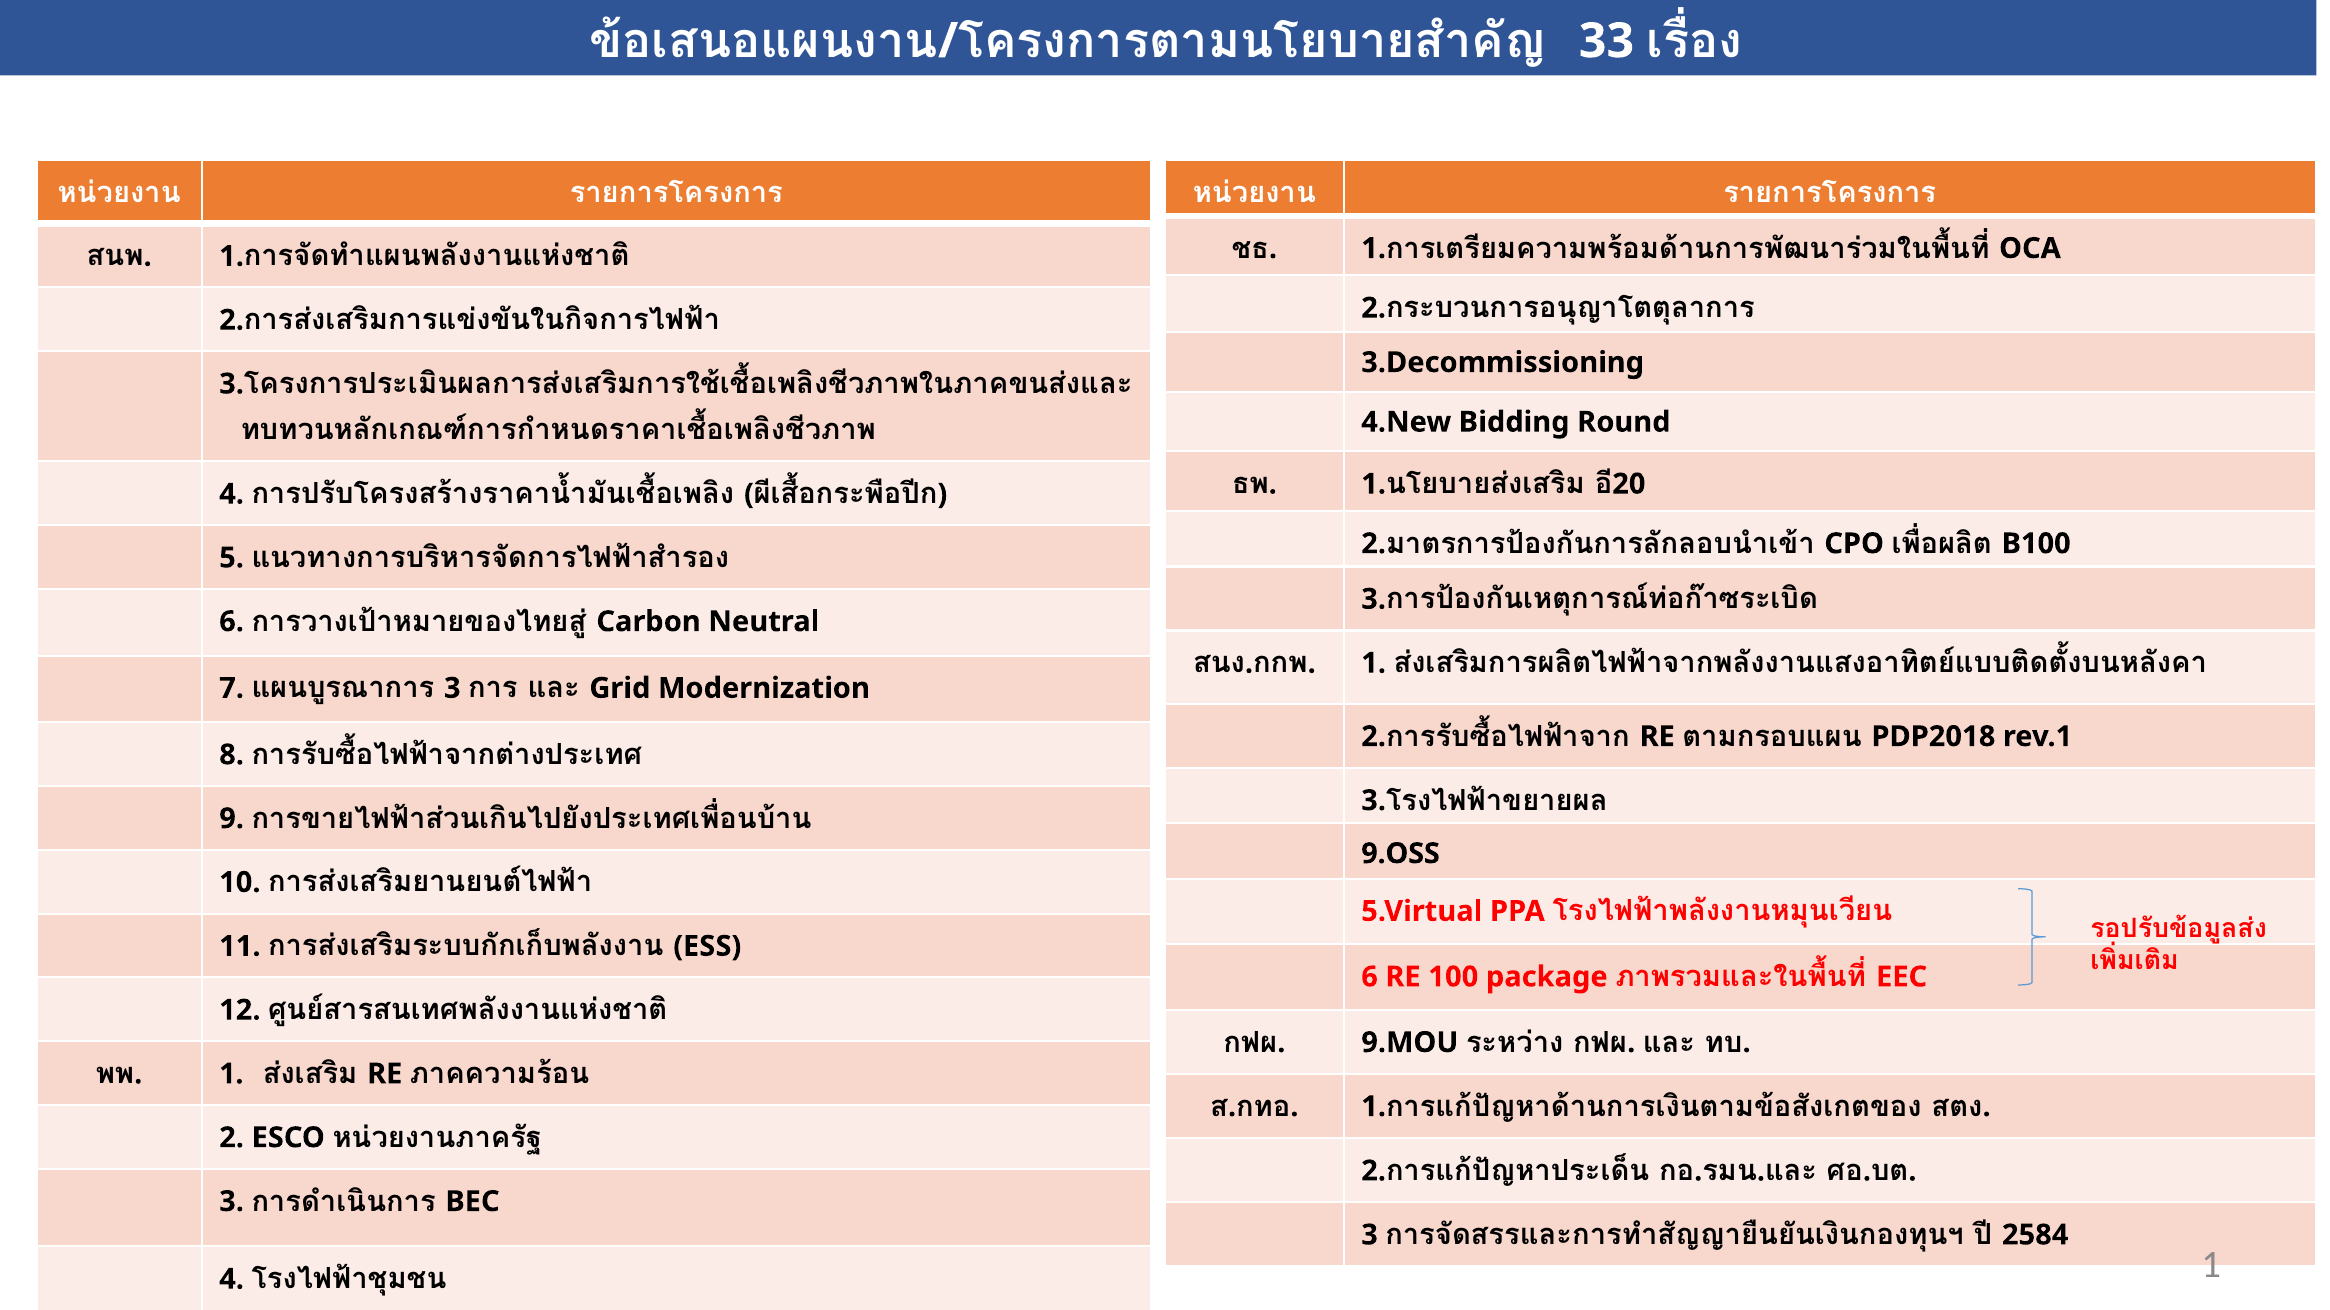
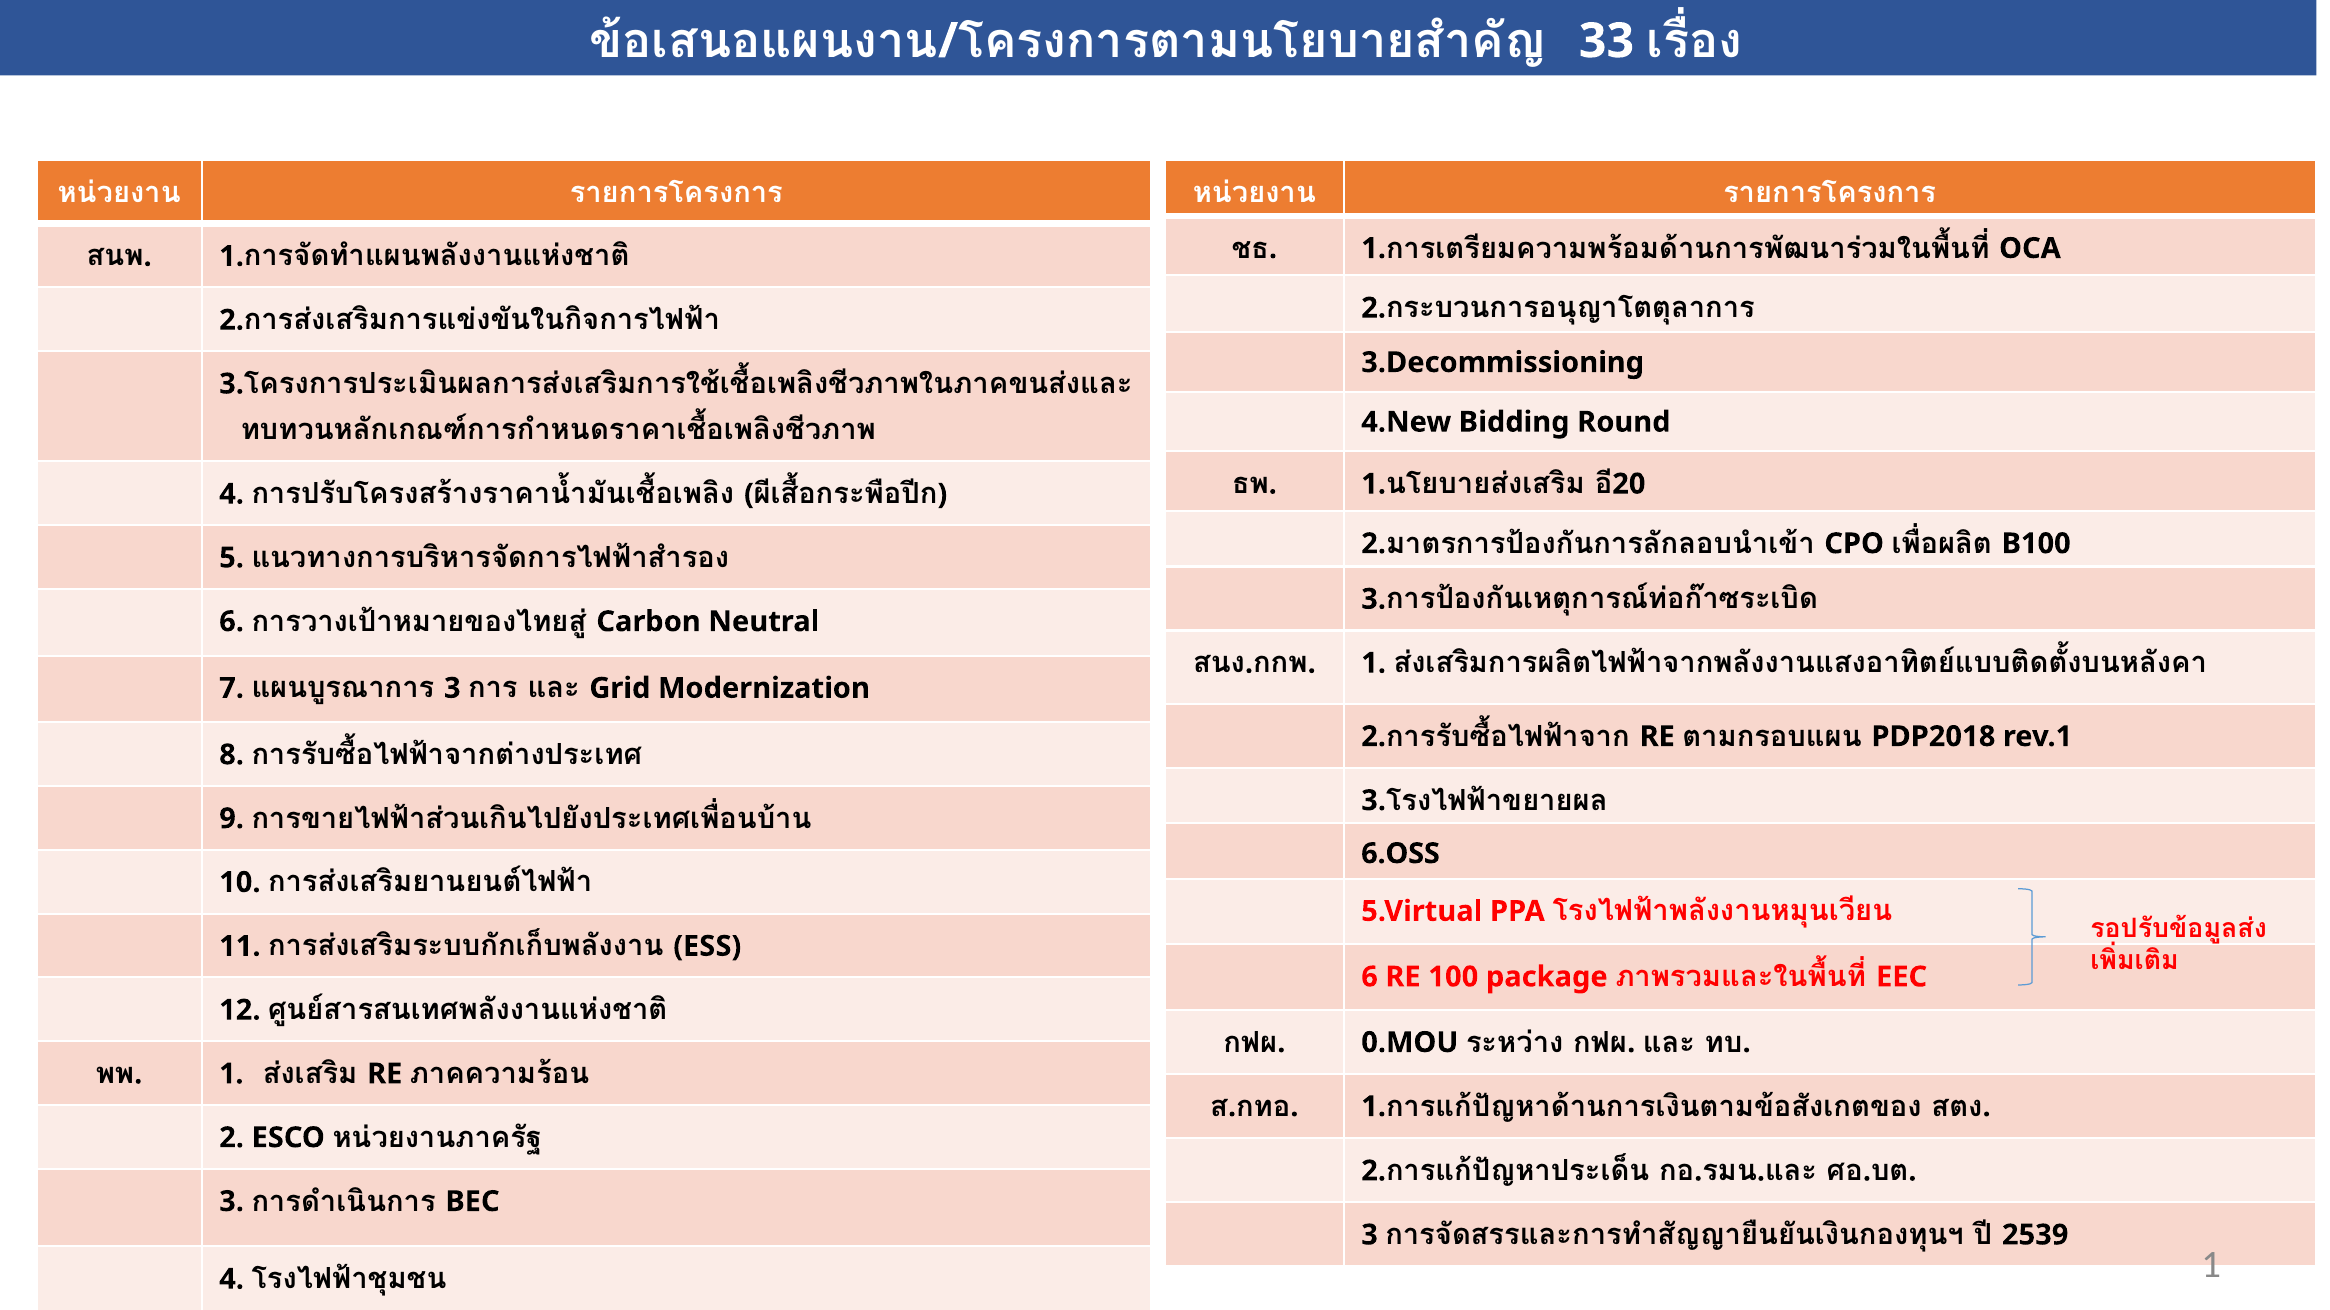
9.OSS: 9.OSS -> 6.OSS (1401, 854)
9.MOU: 9.MOU -> 0.MOU (1410, 1043)
2584: 2584 -> 2539 (2035, 1235)
